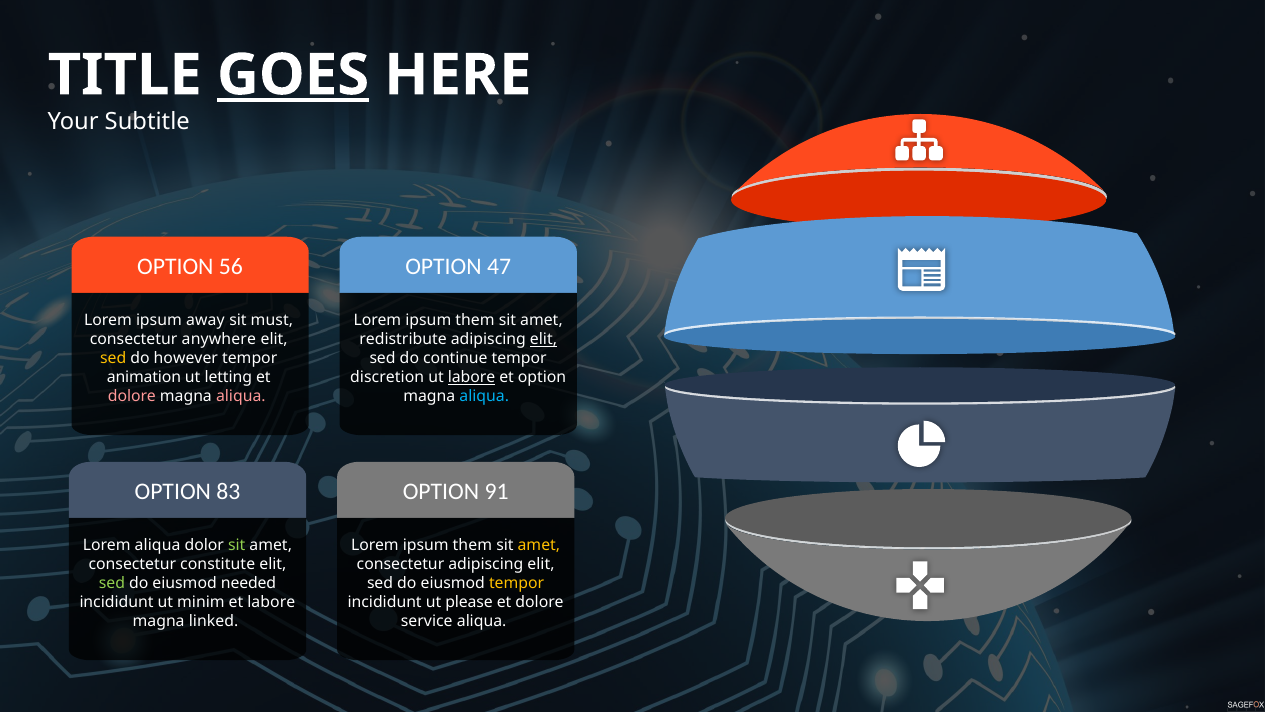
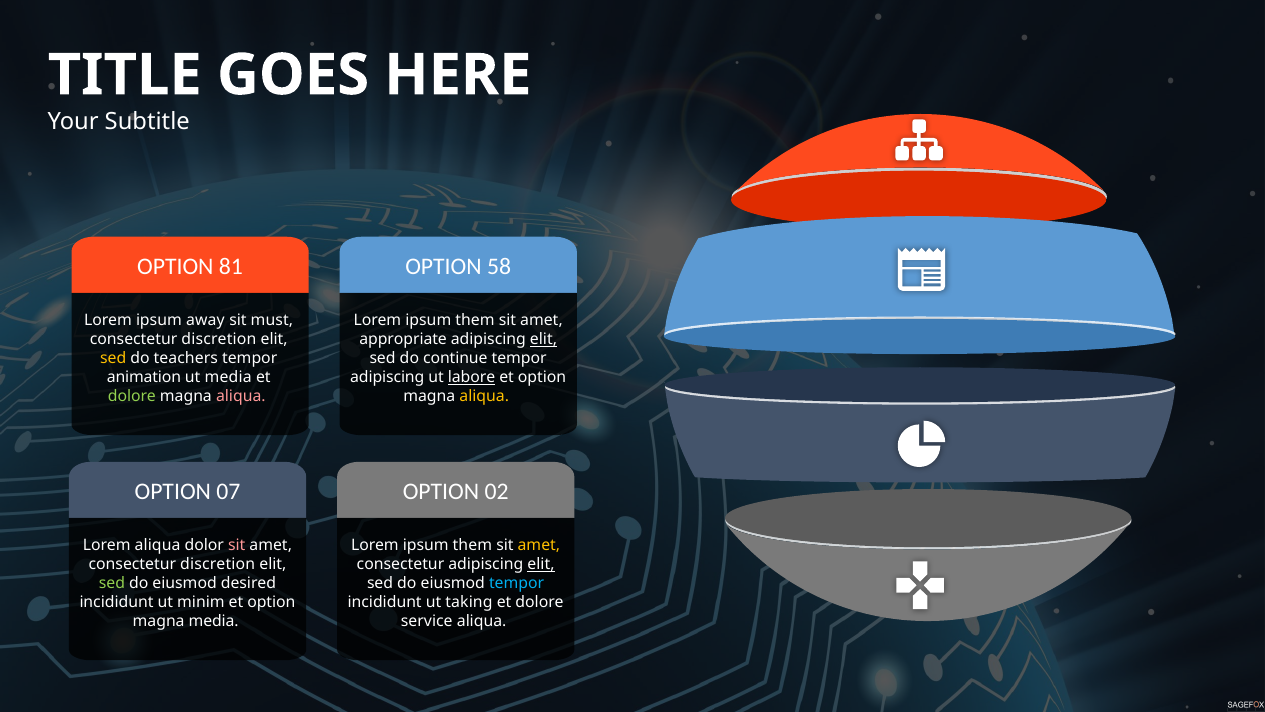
GOES underline: present -> none (293, 75)
56: 56 -> 81 (231, 266)
47: 47 -> 58 (499, 266)
anywhere: anywhere -> discretion (219, 339)
redistribute: redistribute -> appropriate (403, 339)
however: however -> teachers (186, 358)
ut letting: letting -> media (228, 377)
discretion: discretion -> adipiscing (387, 377)
dolore colour: pink -> light green (132, 396)
aliqua colour: light blue -> yellow (484, 396)
83: 83 -> 07 (228, 491)
91: 91 -> 02 (497, 491)
sit colour: light green -> pink (237, 545)
constitute: constitute -> discretion (218, 564)
elit underline: none -> present (541, 564)
needed: needed -> desired (248, 583)
tempor colour: yellow -> light blue (517, 583)
labore: labore -> option (271, 602)
please: please -> taking (469, 602)
magna linked: linked -> media (214, 621)
